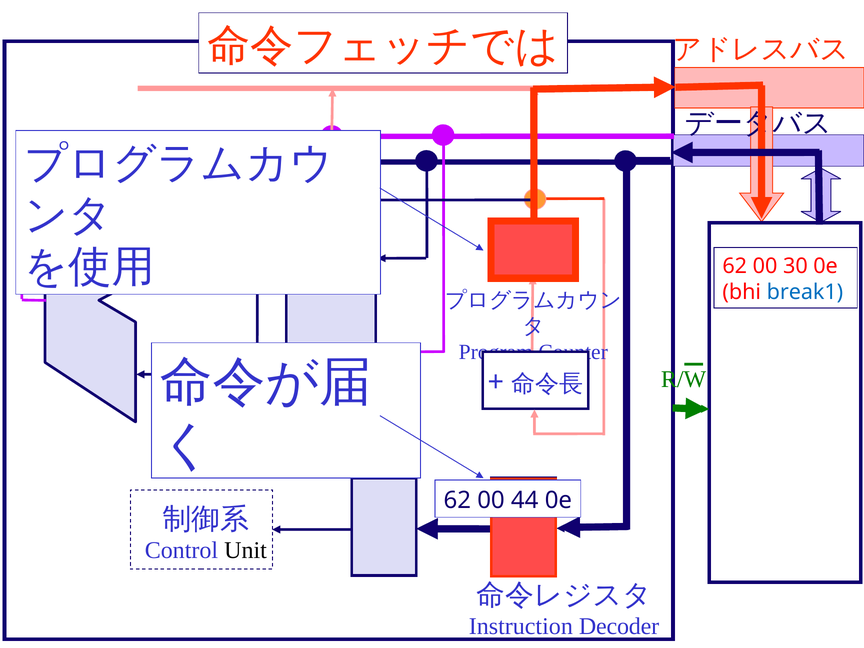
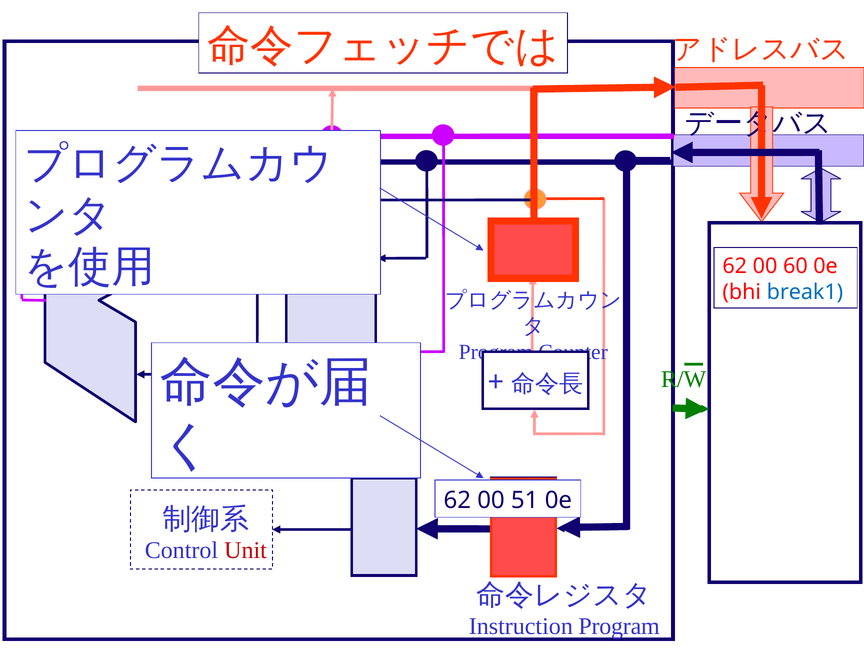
30: 30 -> 60 (795, 266)
44: 44 -> 51 (525, 500)
Unit colour: black -> red (246, 550)
Instruction Decoder: Decoder -> Program (619, 626)
